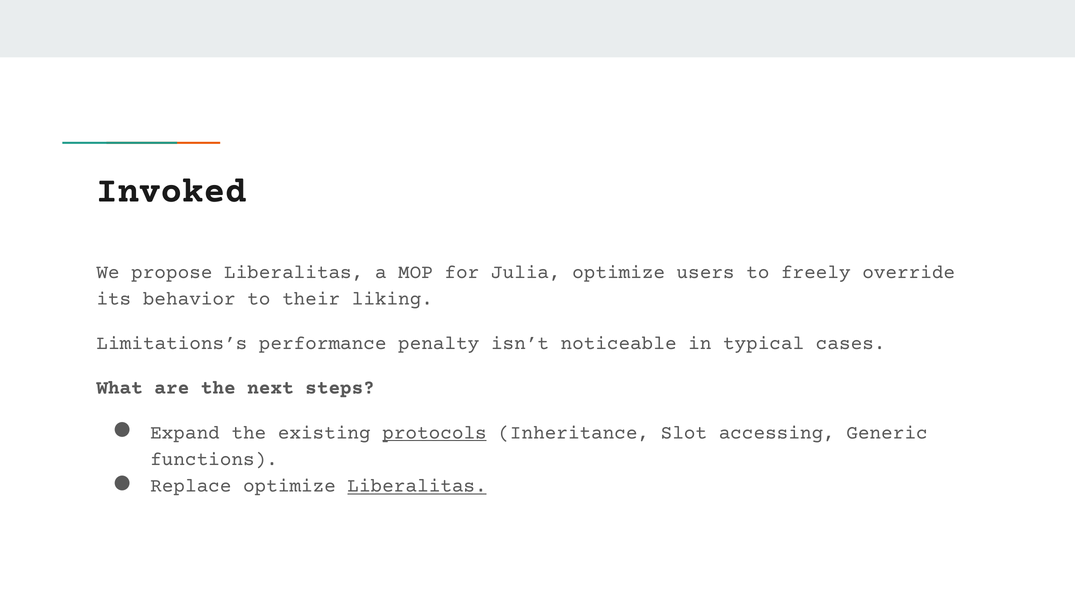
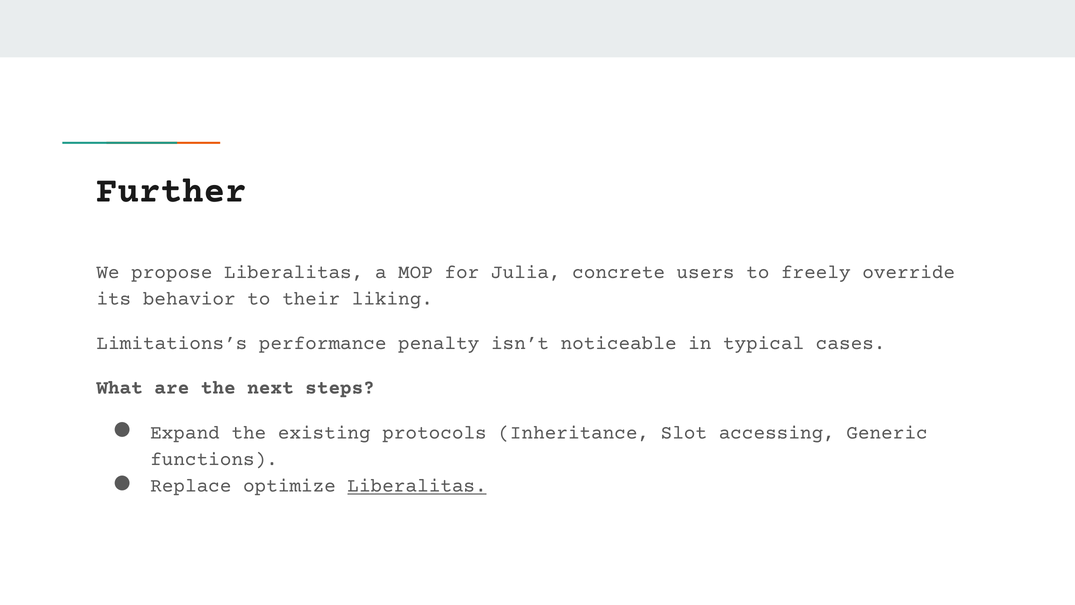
Invoked: Invoked -> Further (172, 190)
Julia optimize: optimize -> concrete (619, 272)
protocols underline: present -> none (435, 432)
